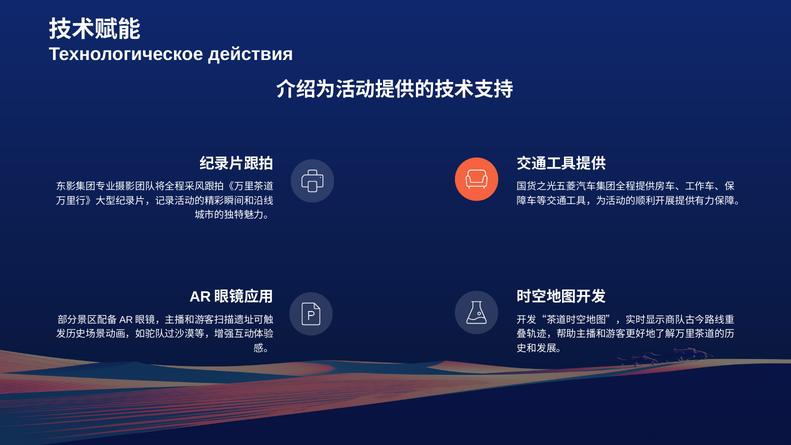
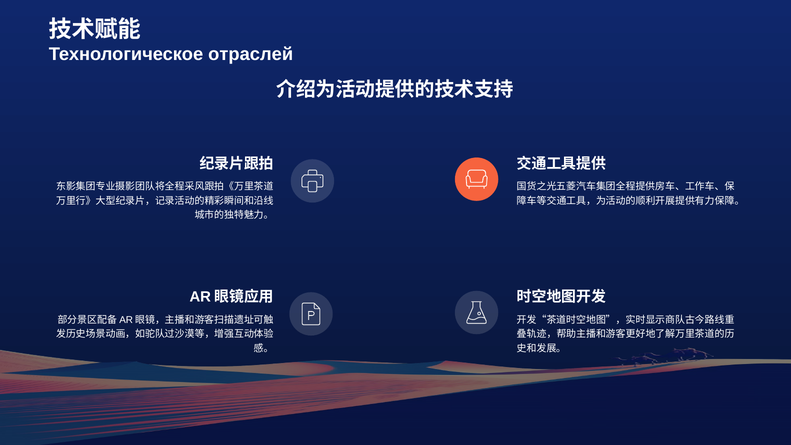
действия: действия -> отраслей (251, 54)
